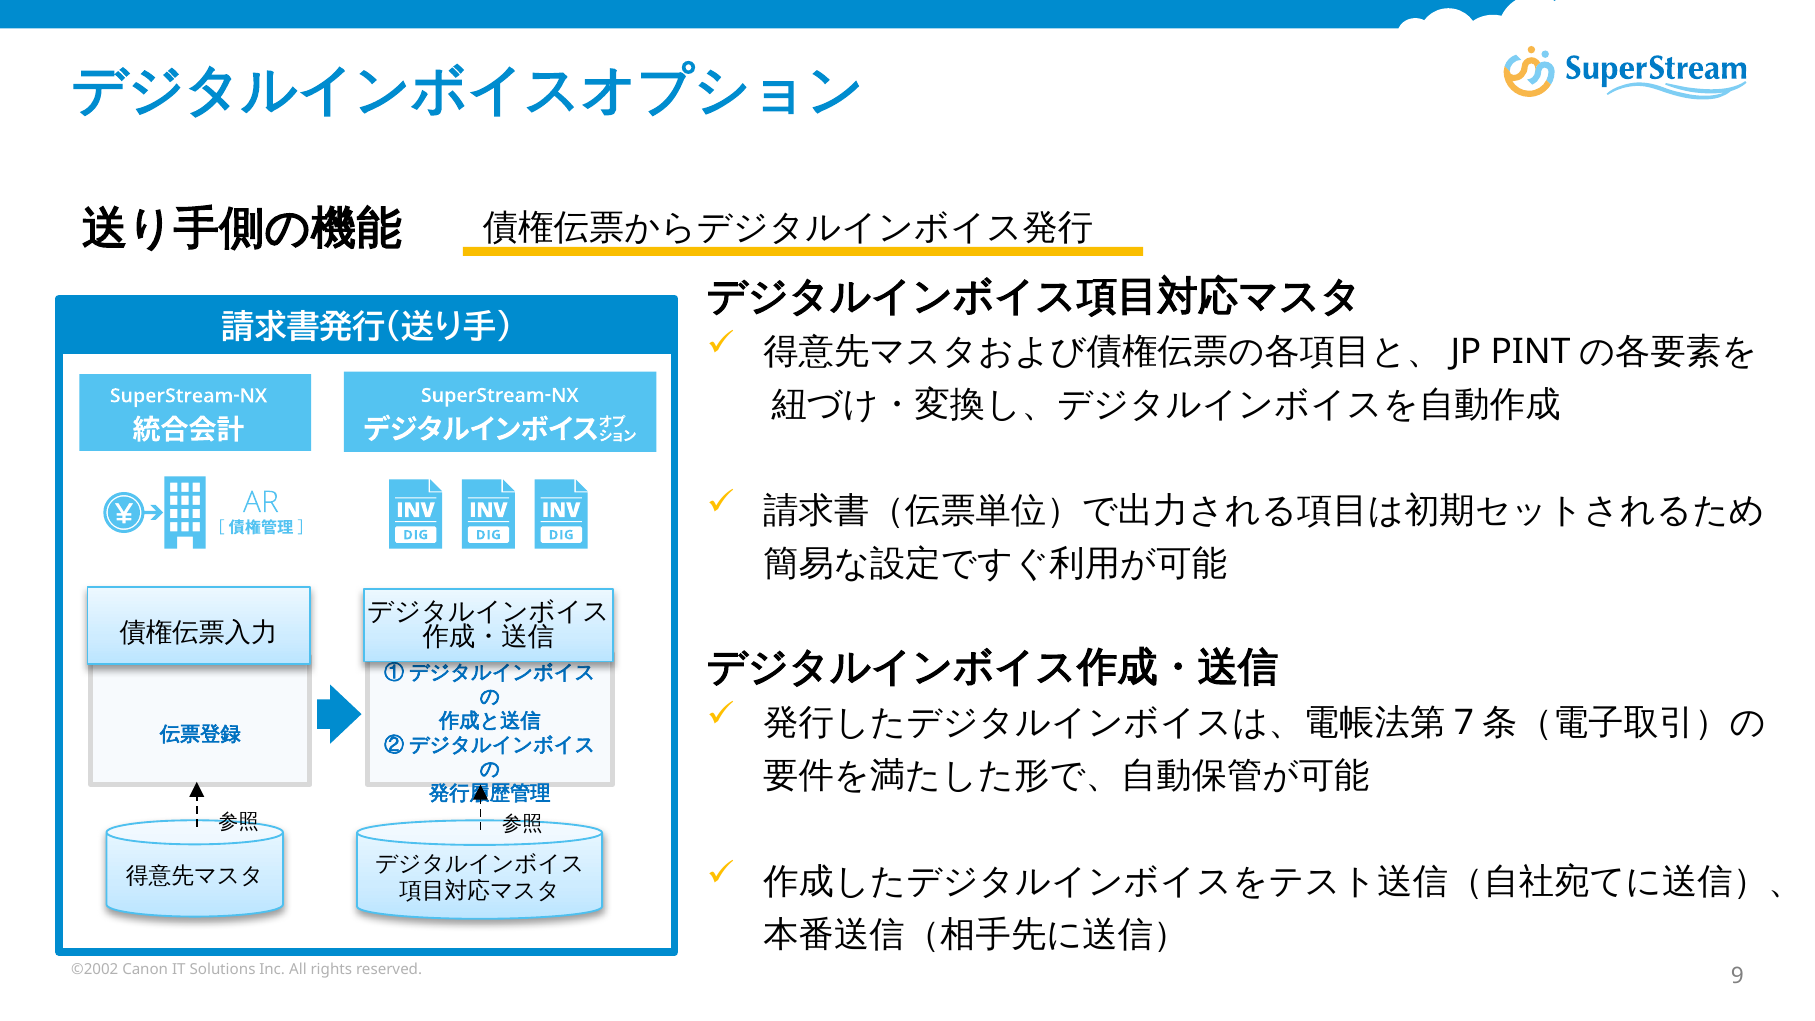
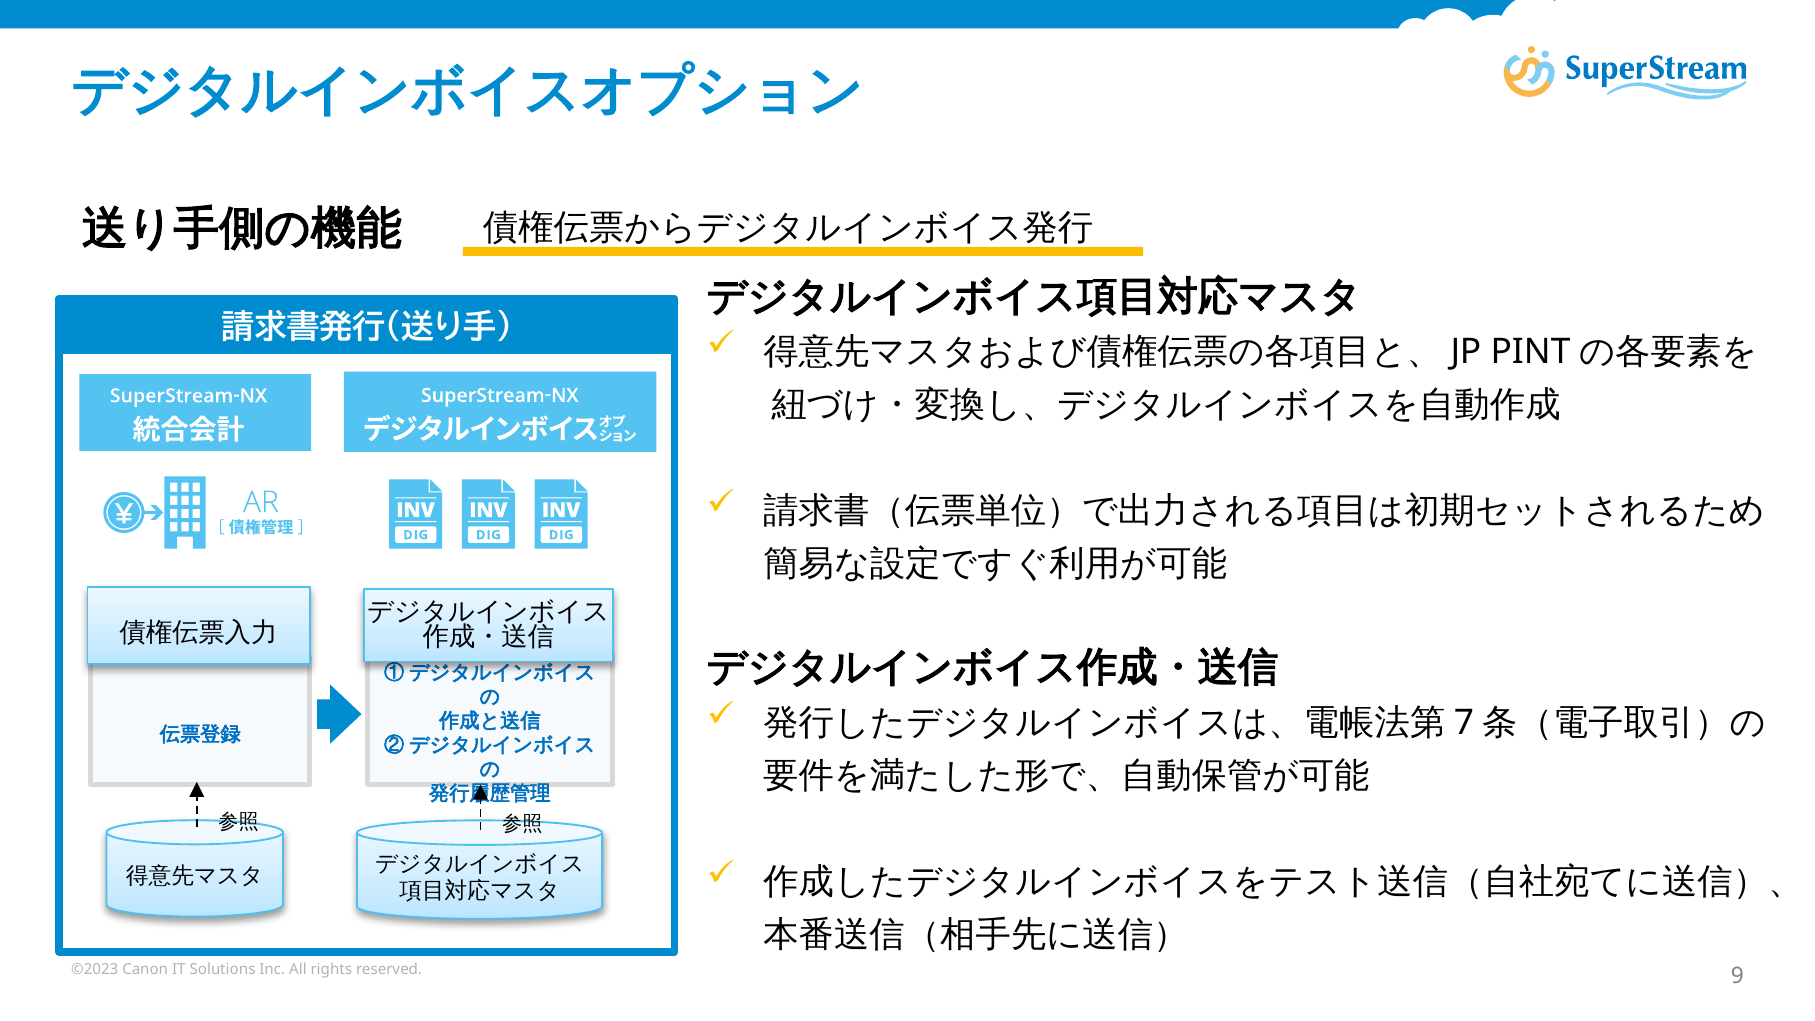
©2002: ©2002 -> ©2023 (95, 970)
